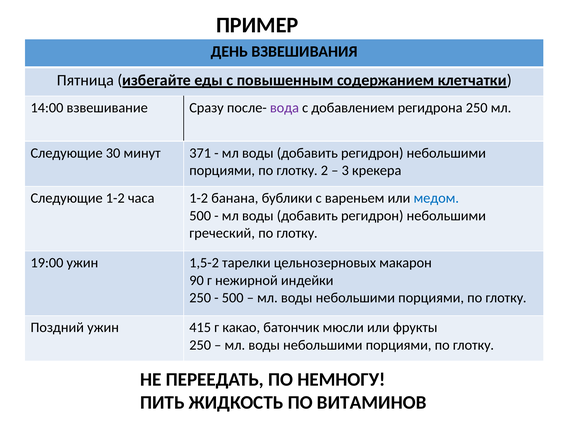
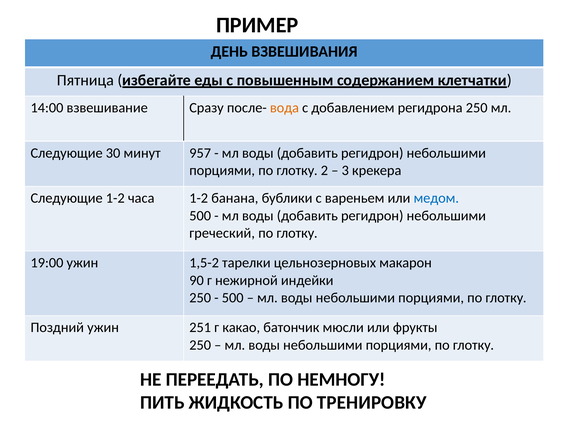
вода colour: purple -> orange (284, 108)
371: 371 -> 957 (200, 153)
415: 415 -> 251 (200, 327)
ВИТАМИНОВ: ВИТАМИНОВ -> ТРЕНИРОВКУ (372, 402)
